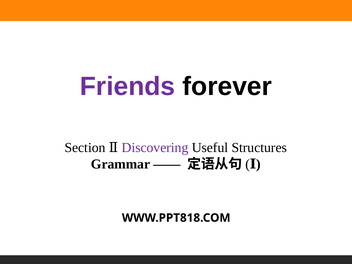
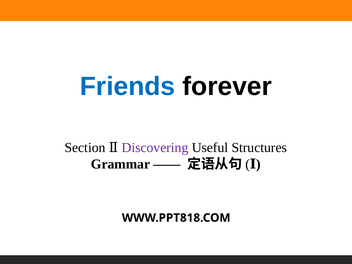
Friends colour: purple -> blue (128, 86)
